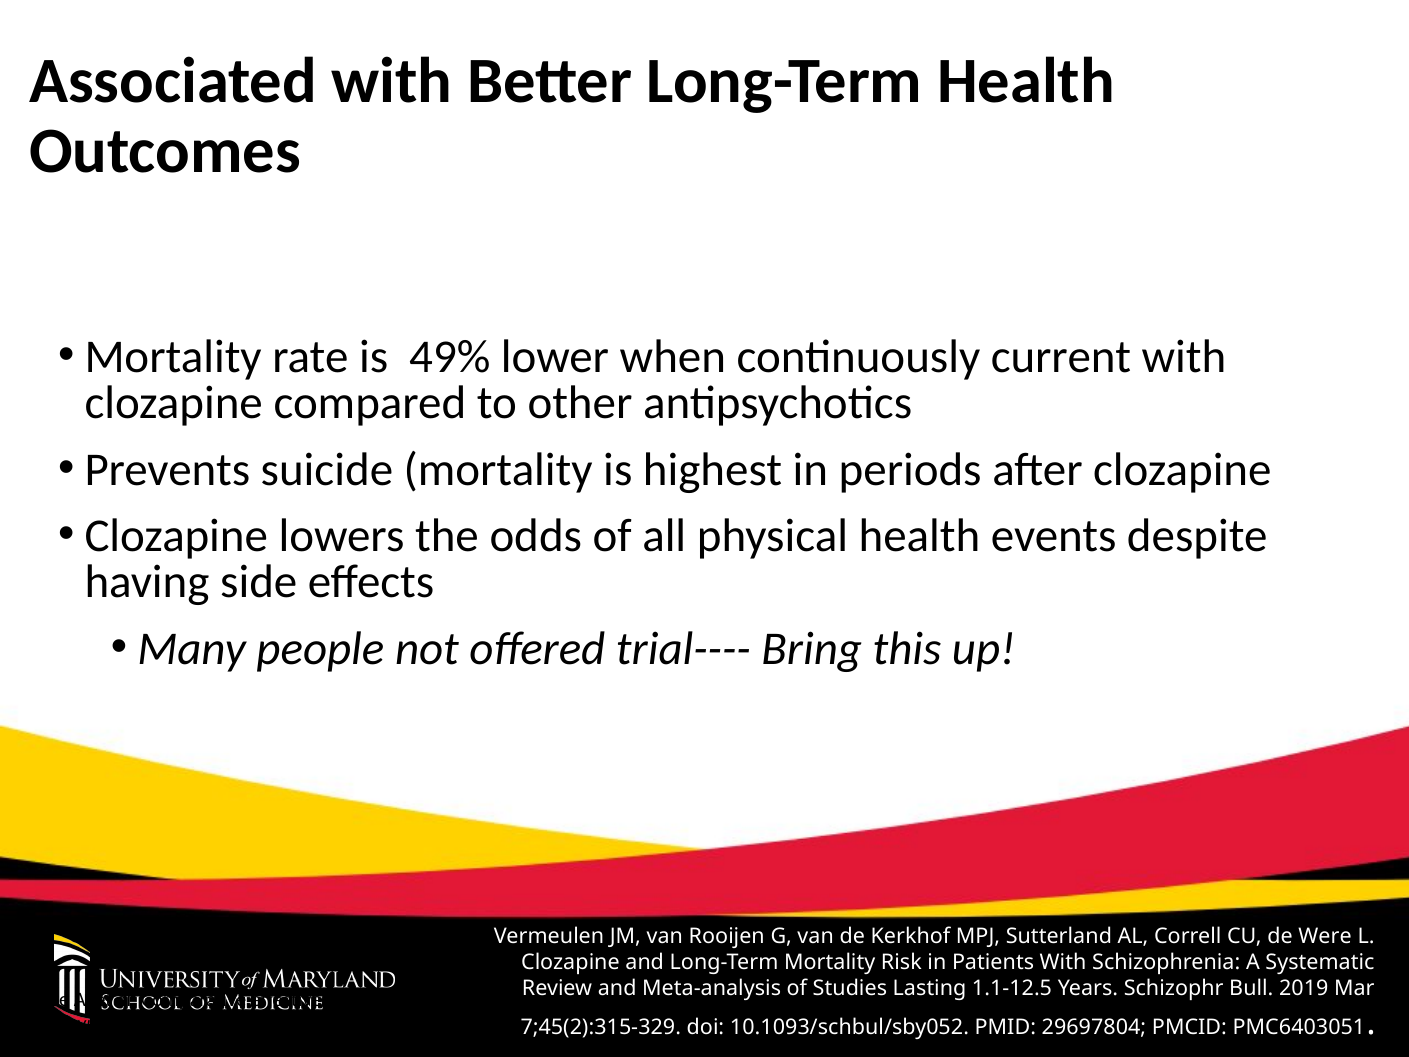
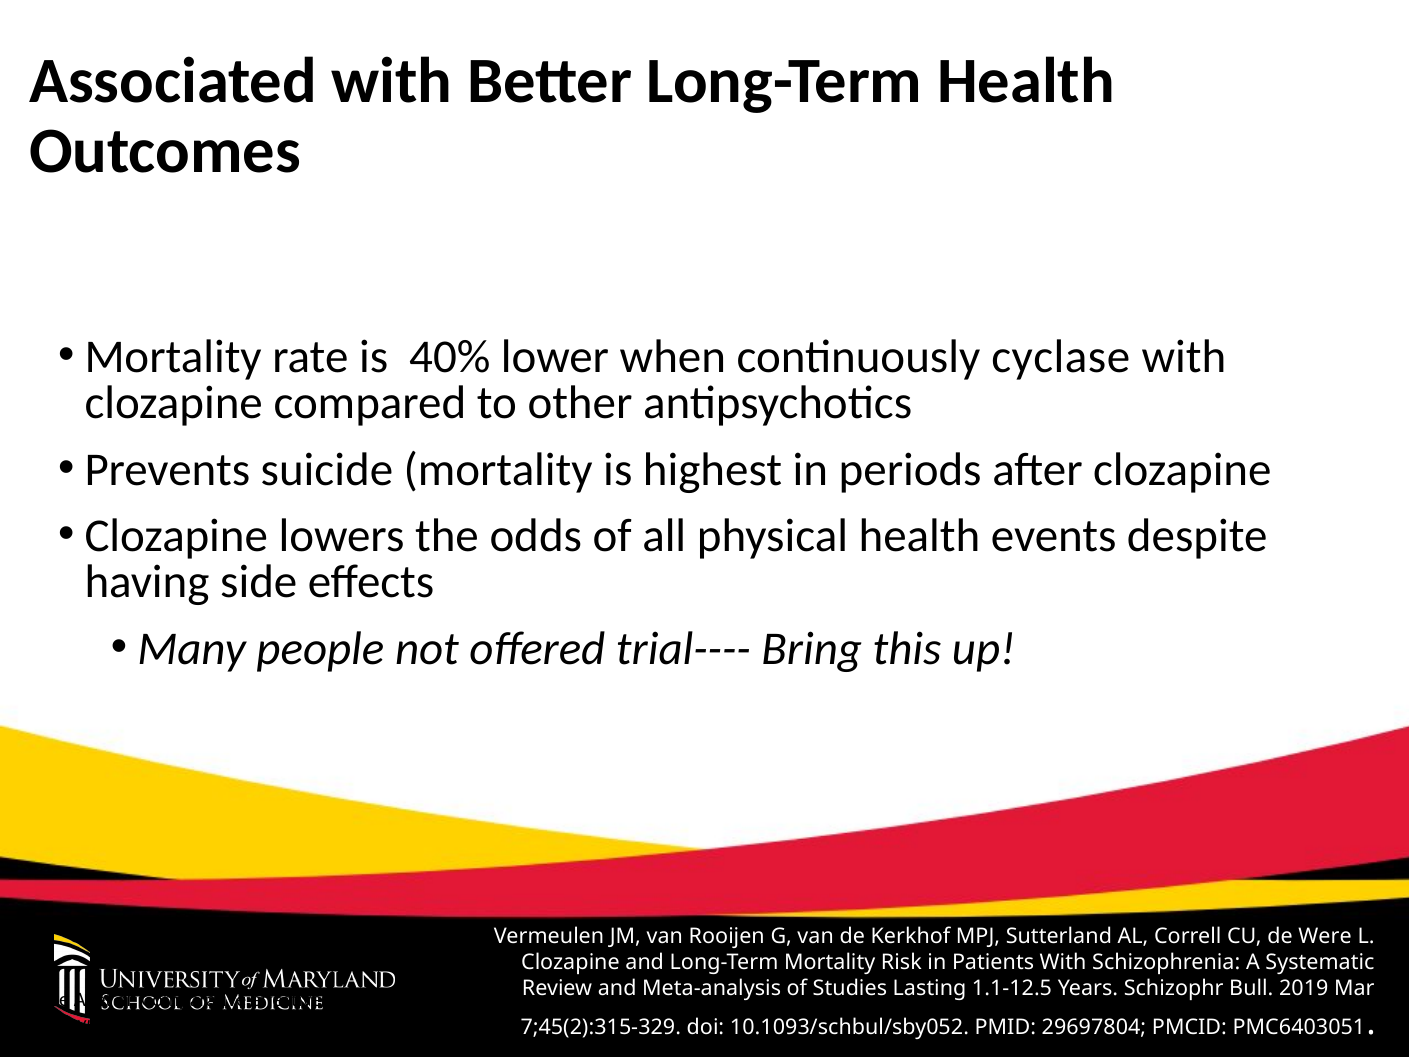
49%: 49% -> 40% (450, 357)
current: current -> cyclase (1061, 357)
